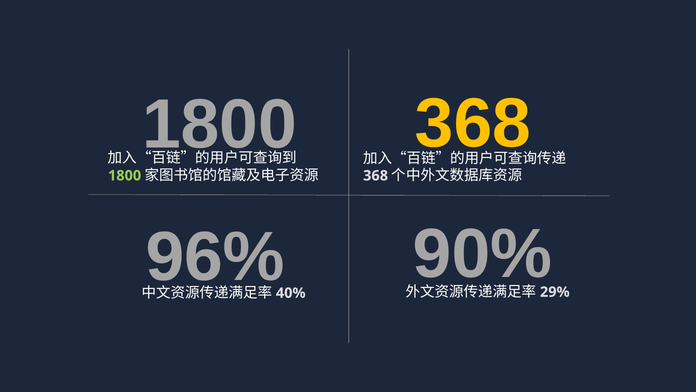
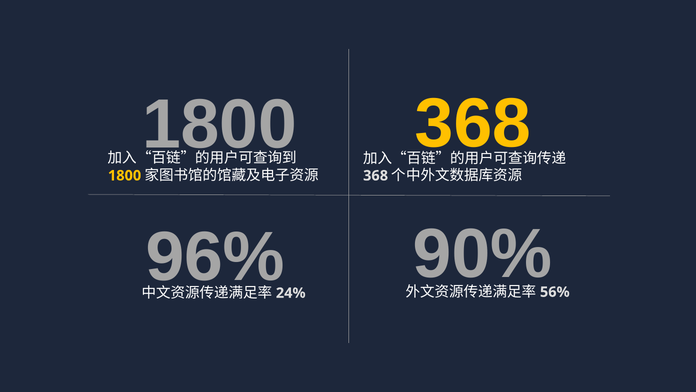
1800 colour: light green -> yellow (125, 175)
40%: 40% -> 24% (291, 293)
29%: 29% -> 56% (555, 292)
